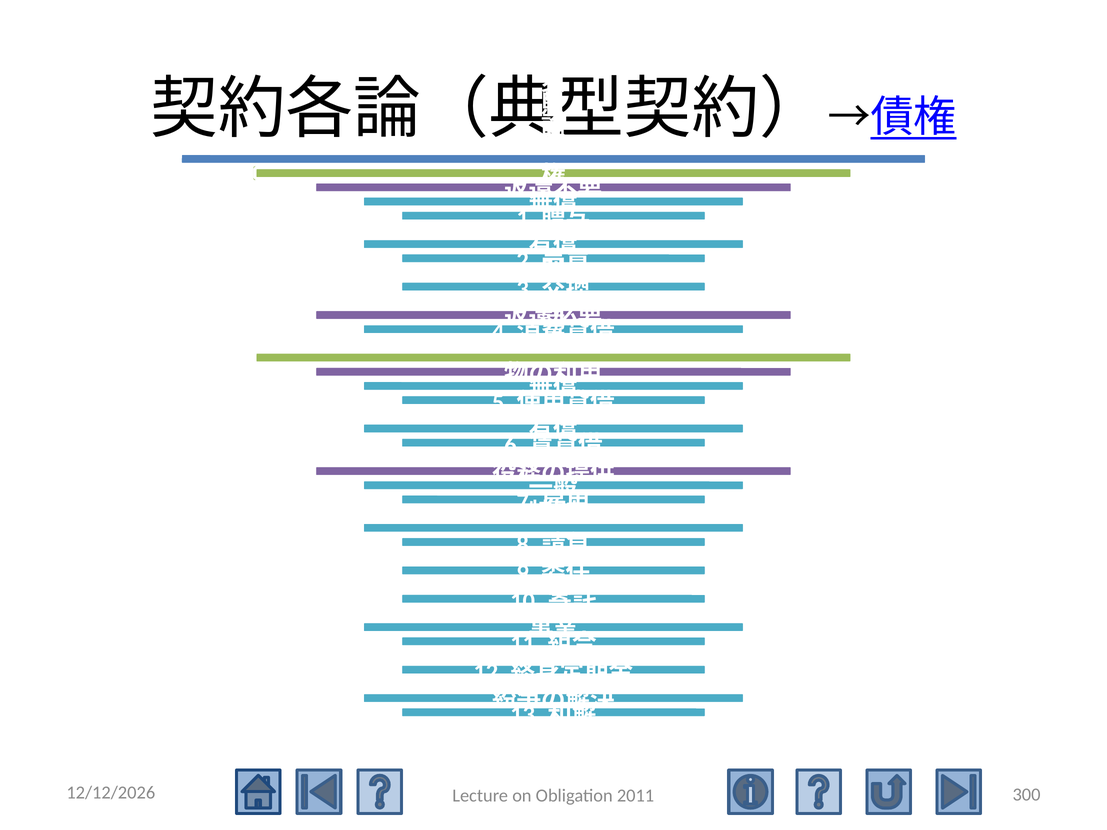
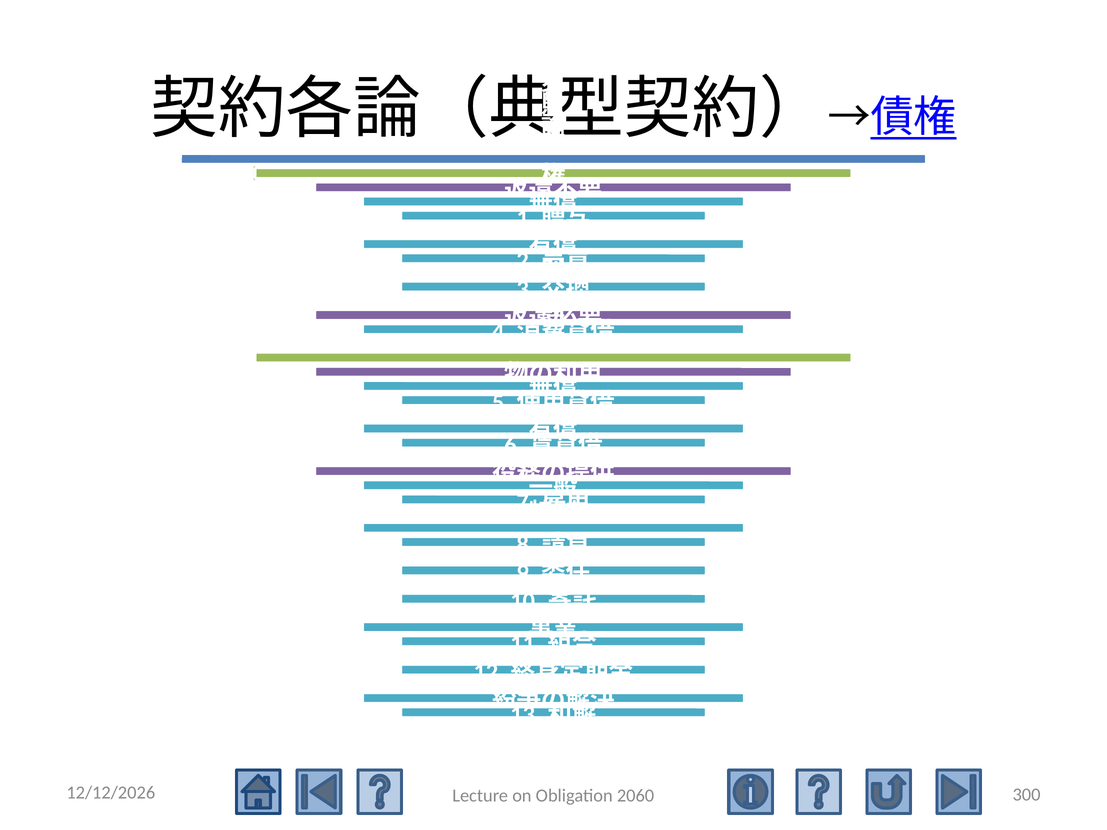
2011: 2011 -> 2060 (636, 796)
